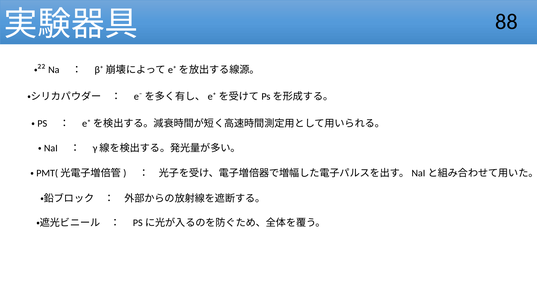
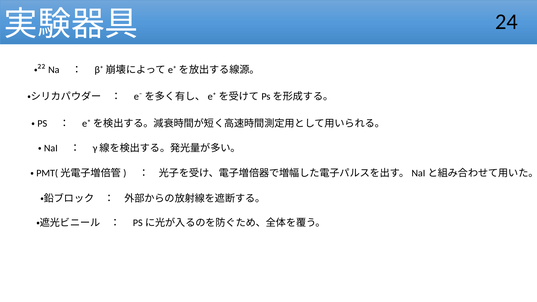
88: 88 -> 24 (506, 22)
